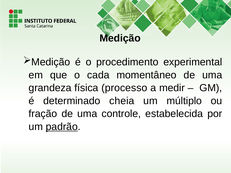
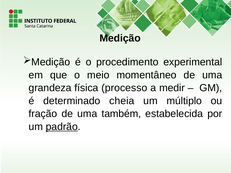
cada: cada -> meio (98, 75)
controle: controle -> também (121, 114)
